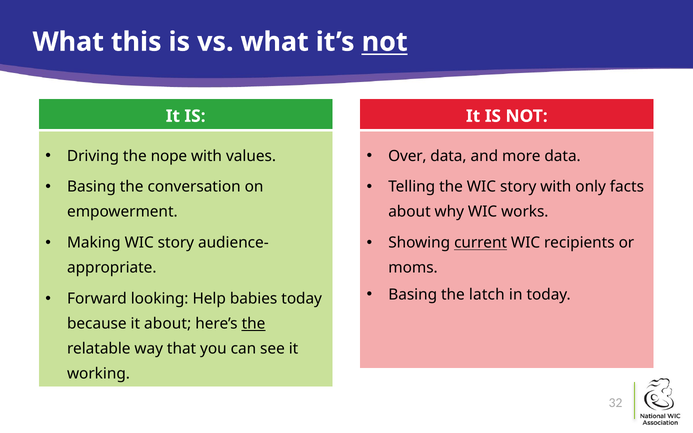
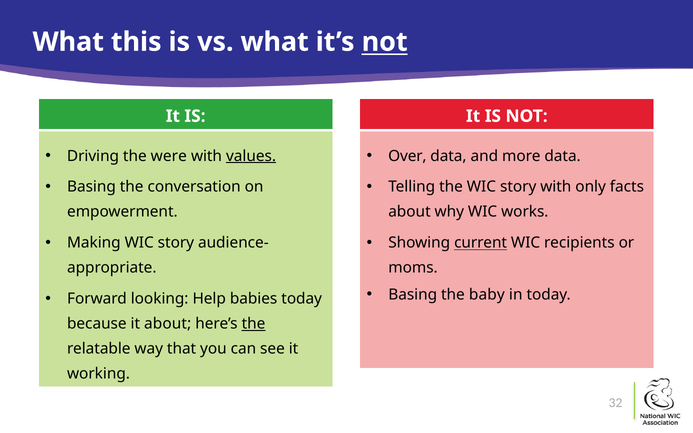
nope: nope -> were (169, 156)
values underline: none -> present (251, 156)
latch: latch -> baby (487, 295)
